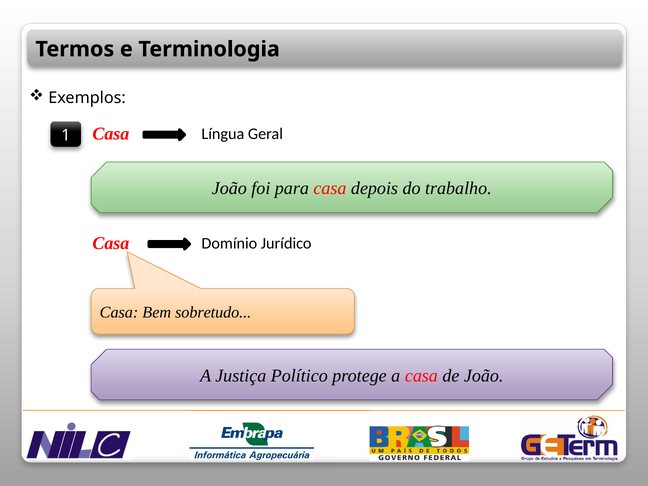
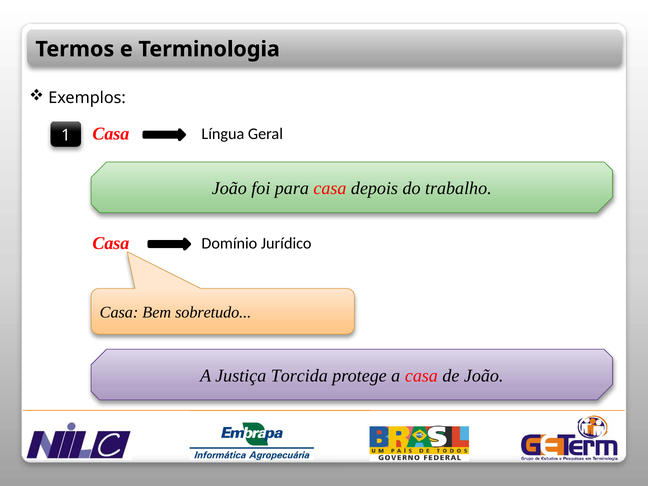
Político: Político -> Torcida (299, 376)
